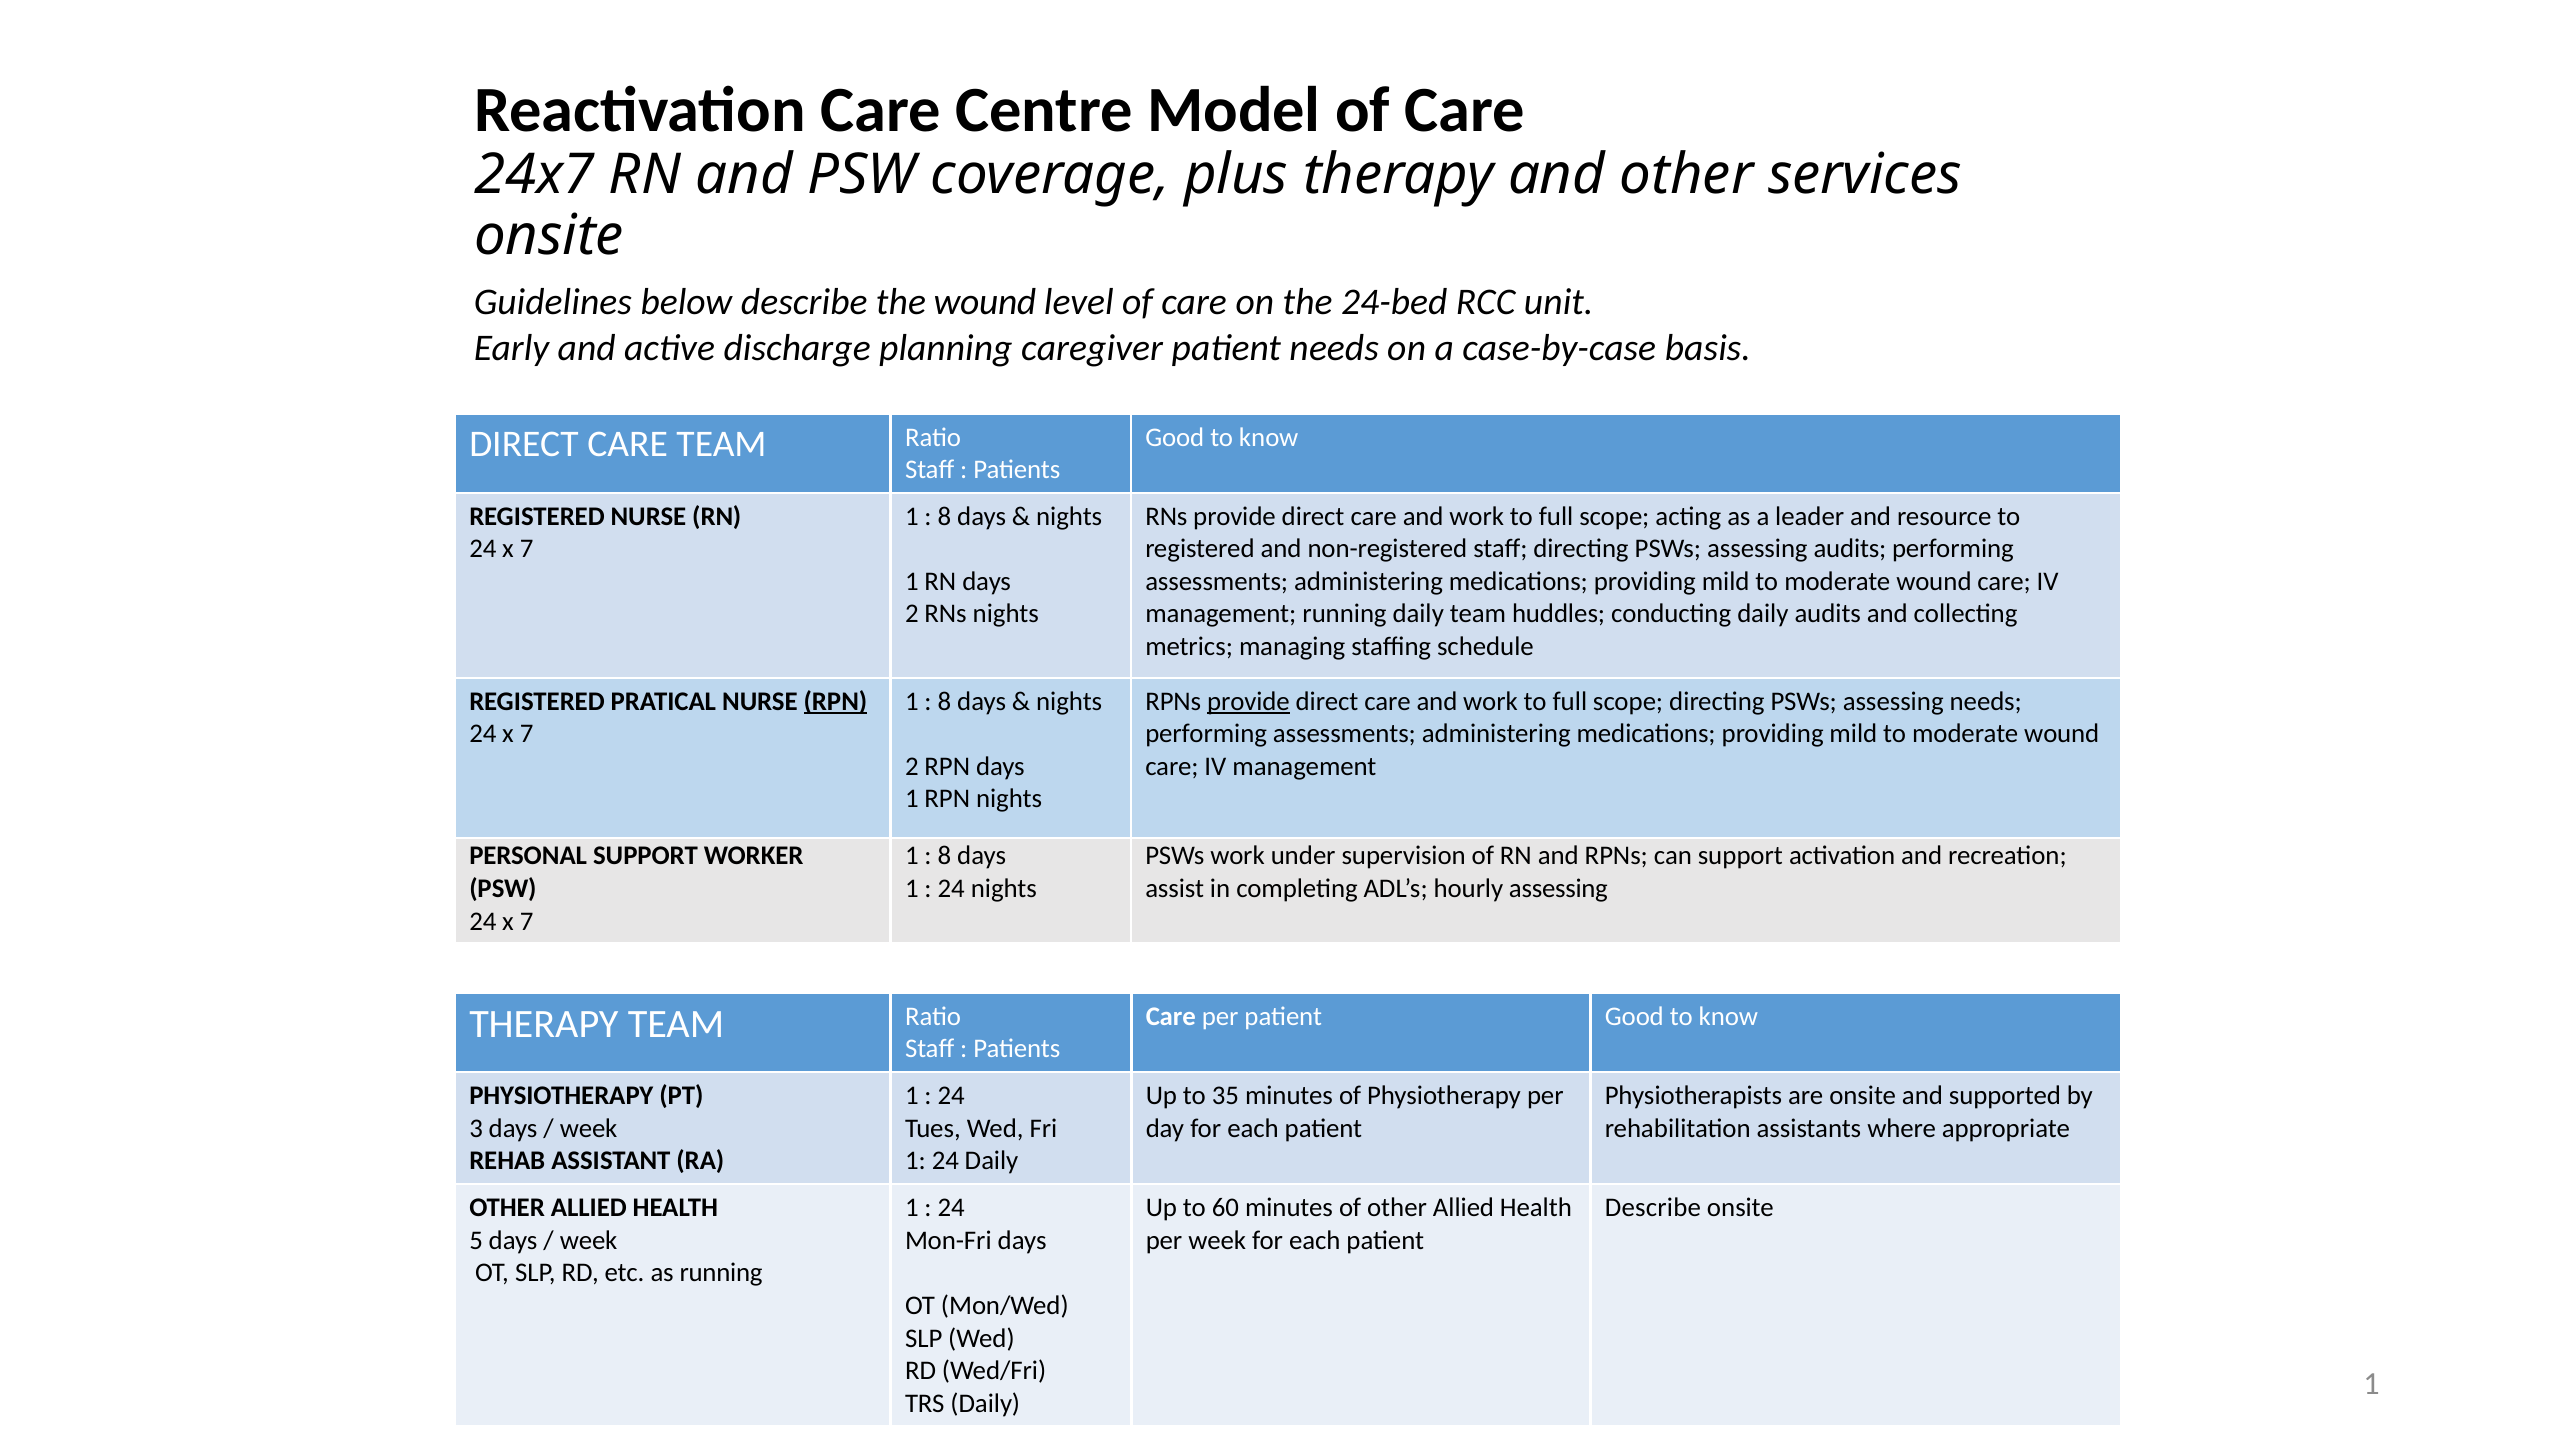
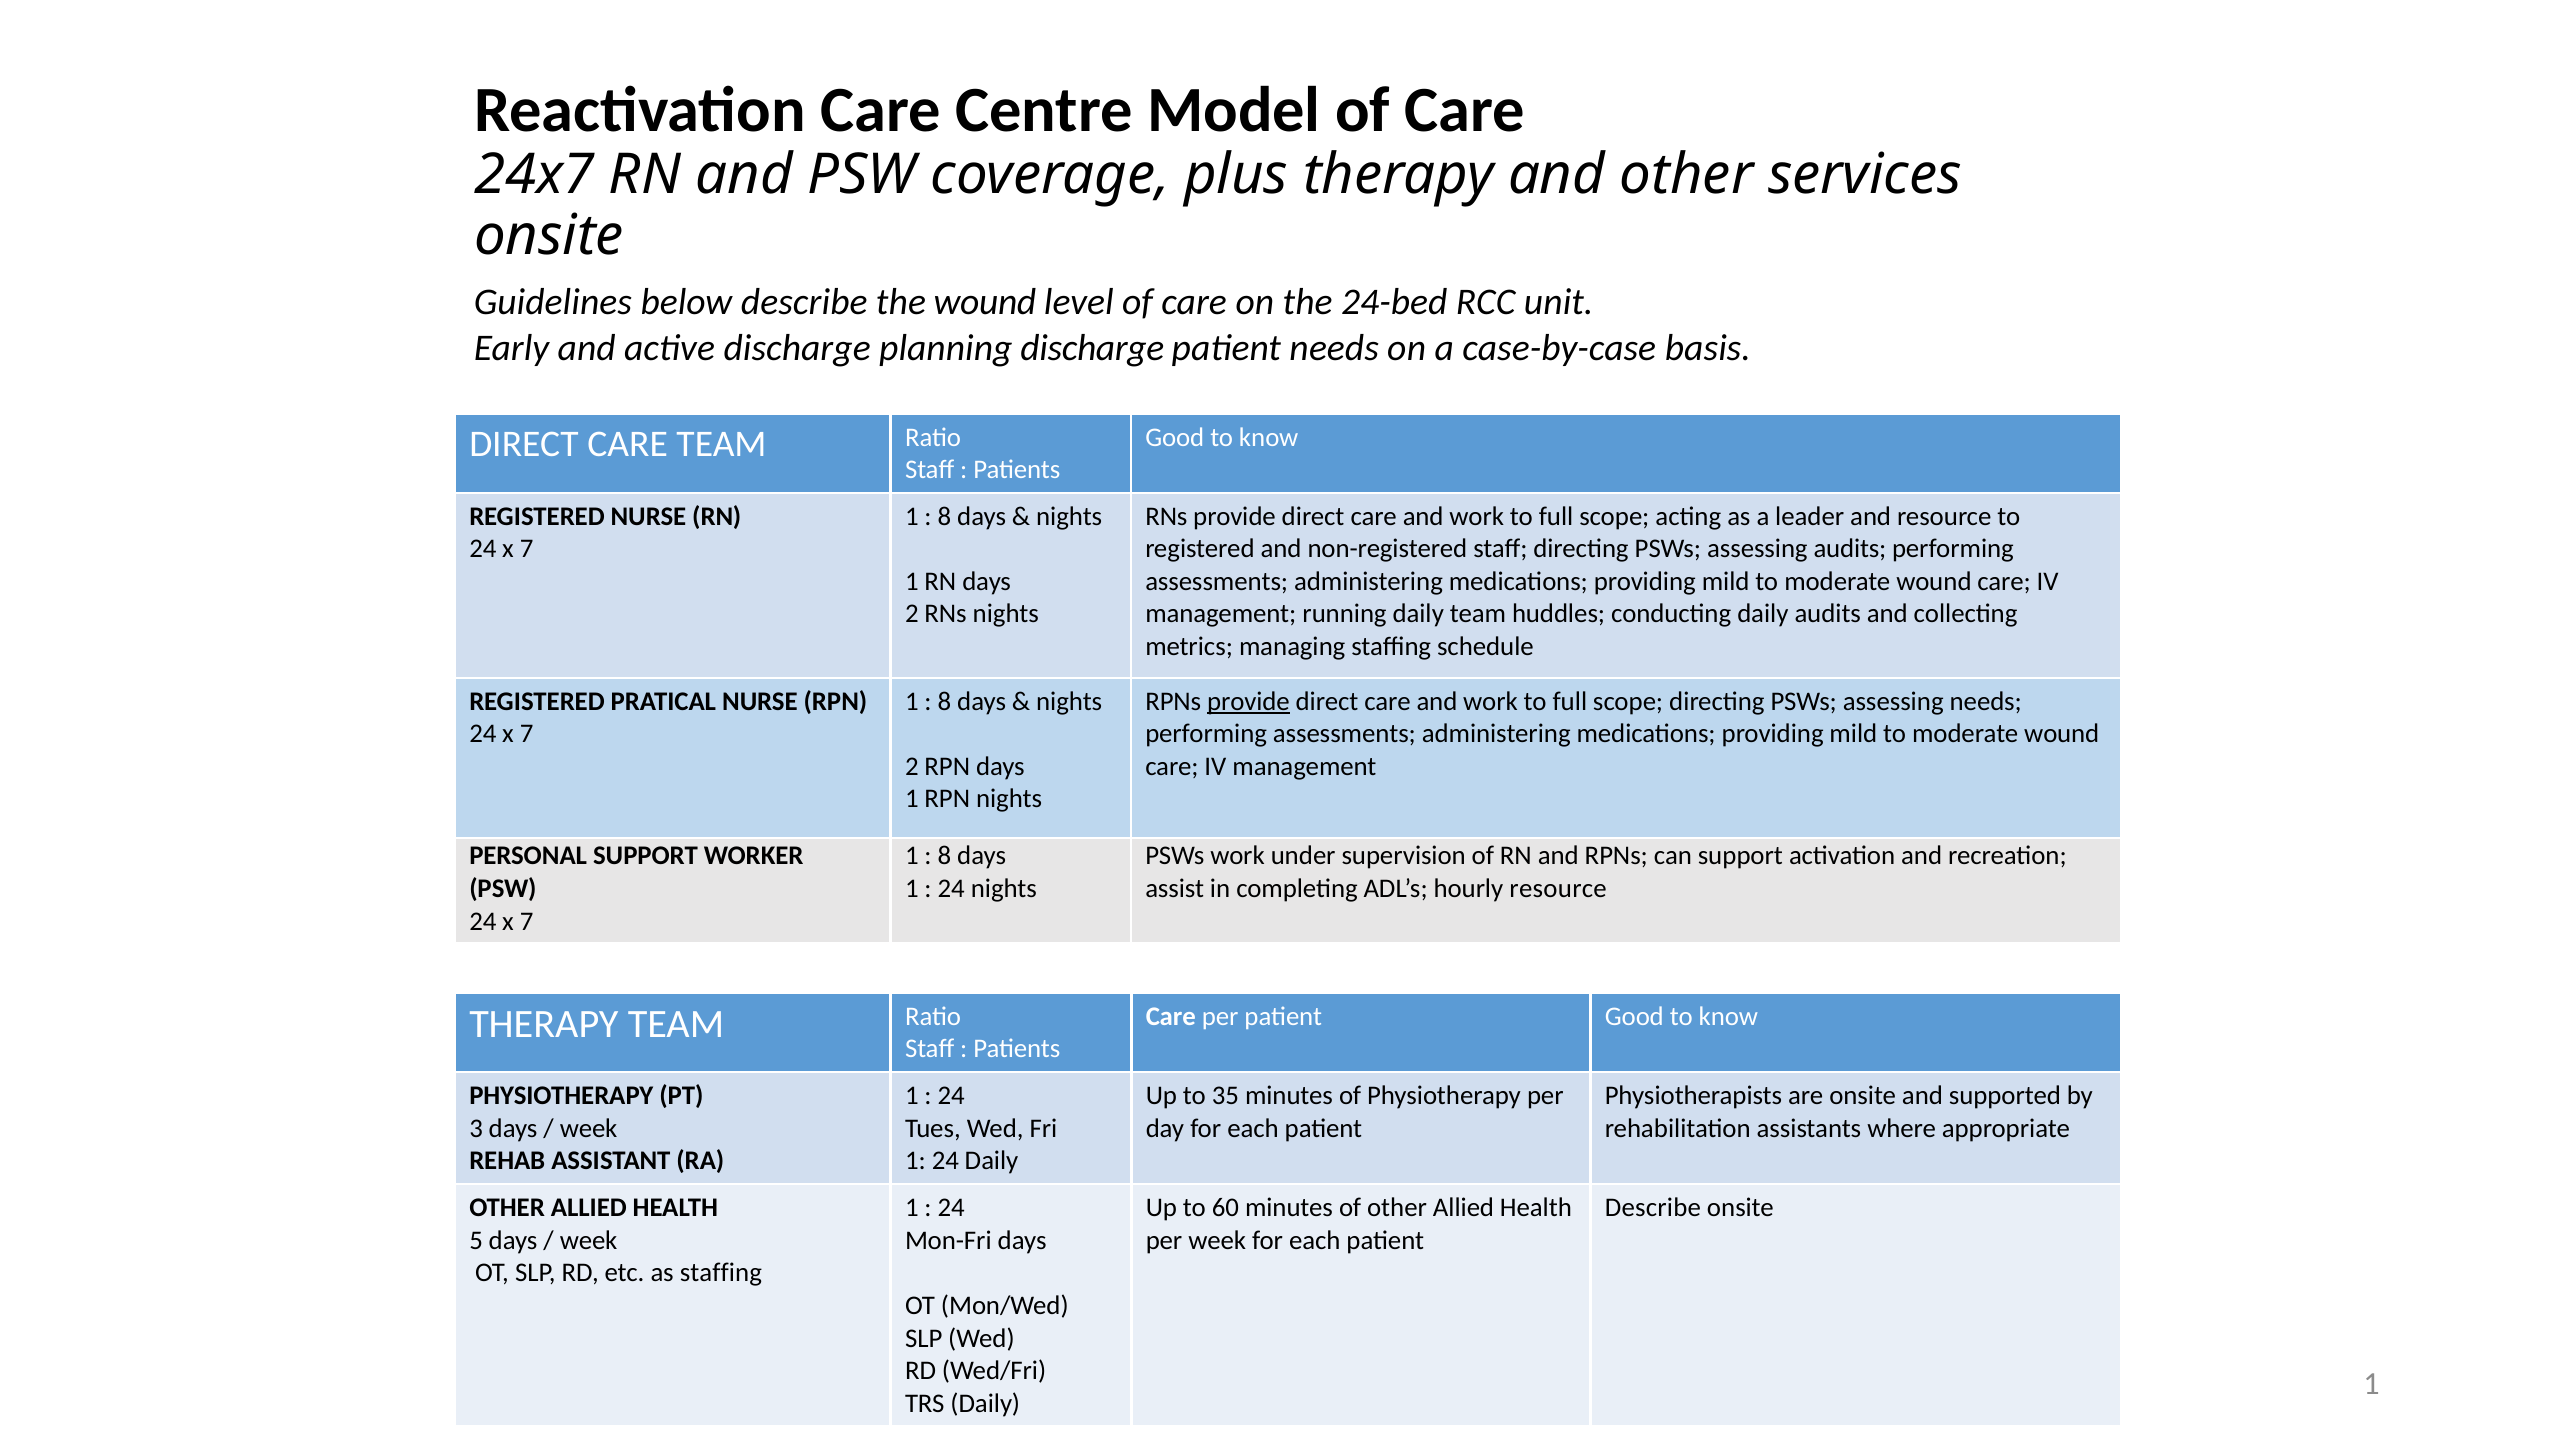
planning caregiver: caregiver -> discharge (1092, 348)
RPN underline: present -> none (835, 701)
hourly assessing: assessing -> resource (1558, 889)
as running: running -> staffing (721, 1273)
